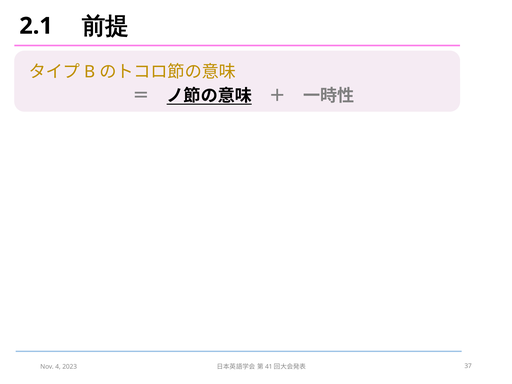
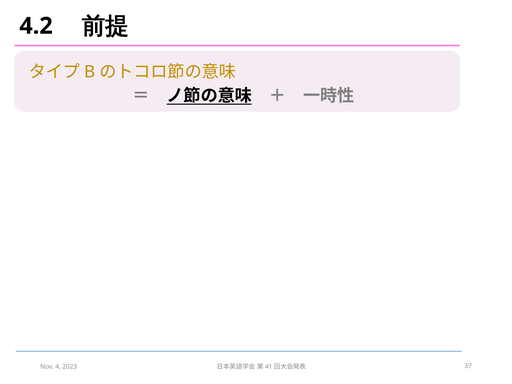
2.1: 2.1 -> 4.2 (36, 26)
